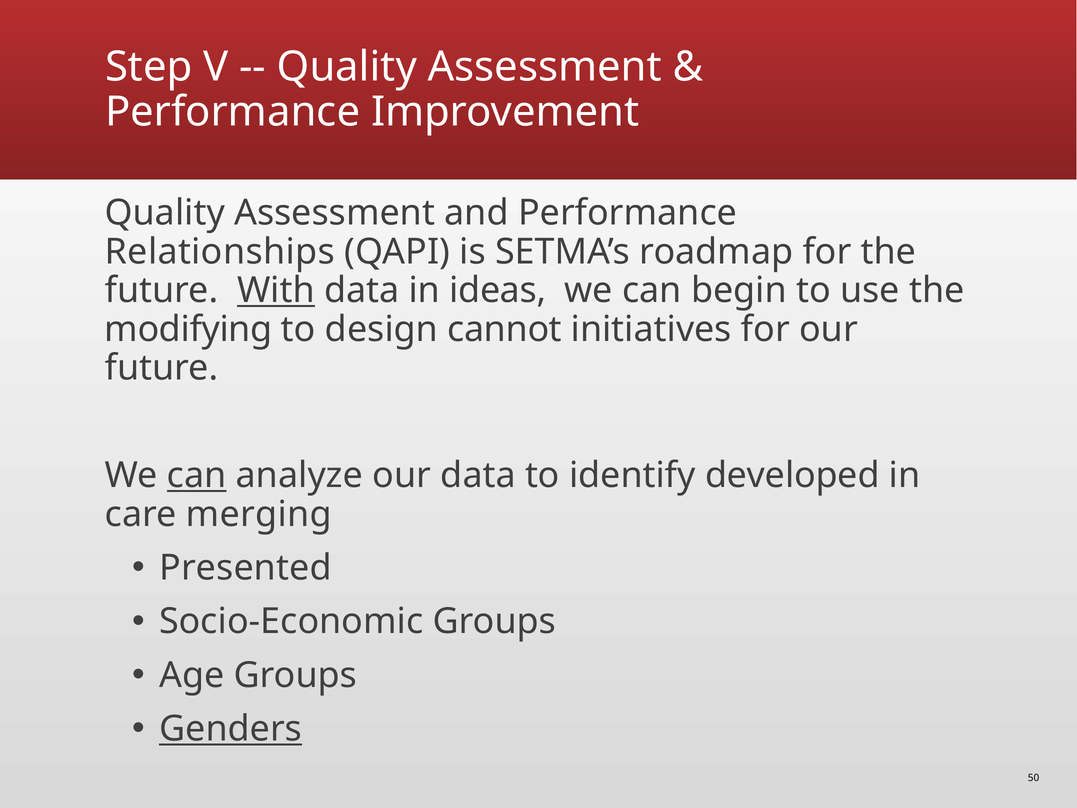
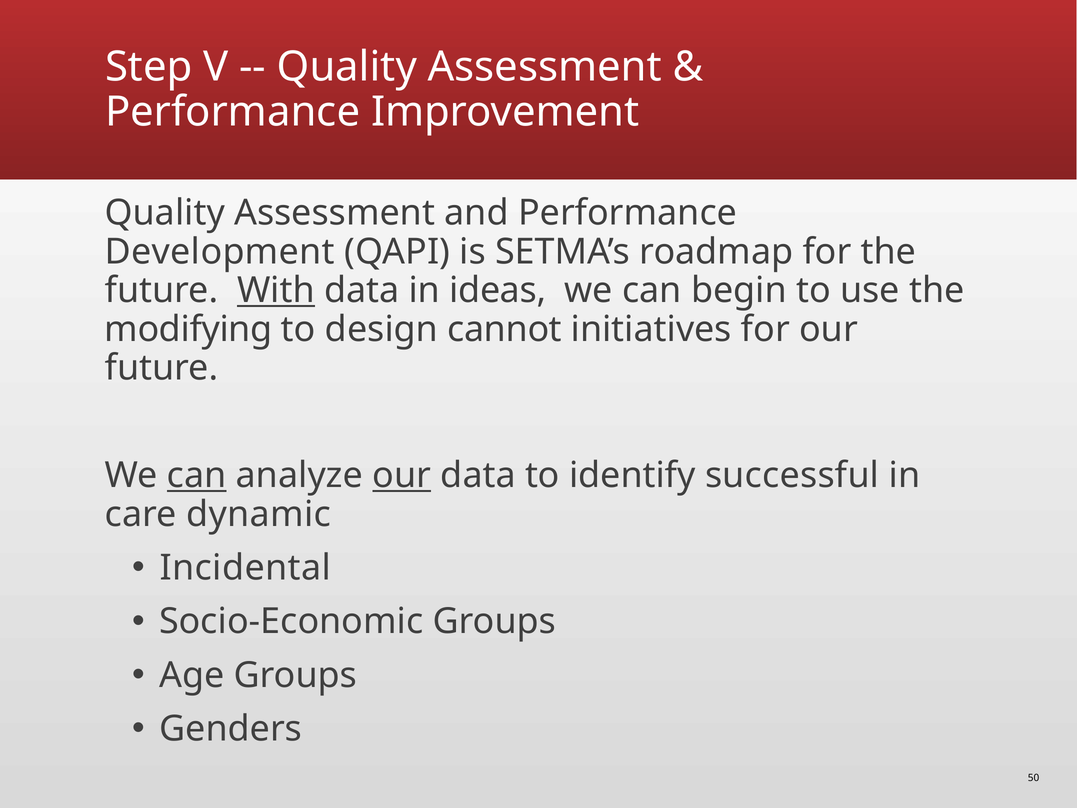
Relationships: Relationships -> Development (220, 252)
our underline: none -> present (402, 475)
developed: developed -> successful (792, 475)
merging: merging -> dynamic (259, 514)
Presented: Presented -> Incidental (245, 568)
Genders underline: present -> none (231, 729)
